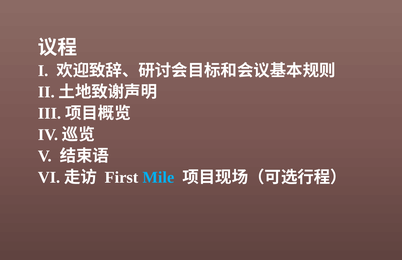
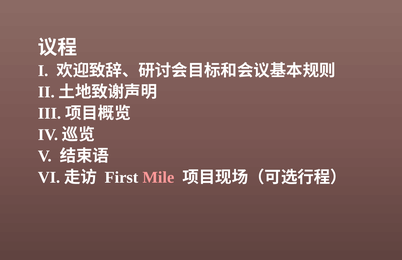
Mile colour: light blue -> pink (158, 178)
